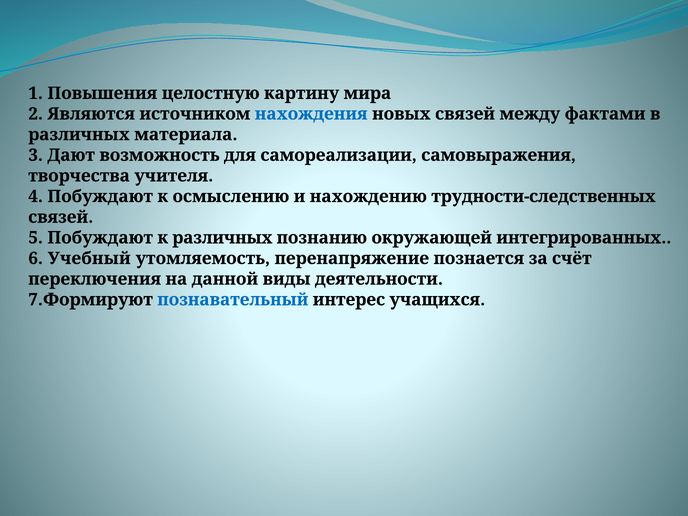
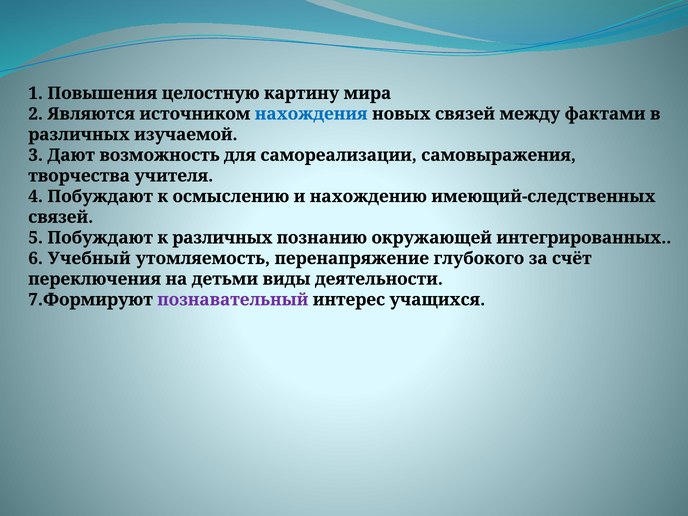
материала: материала -> изучаемой (186, 135)
трудности-следственных: трудности-следственных -> имеющий-следственных (543, 196)
познается: познается -> глубокого (479, 258)
данной: данной -> детьми (225, 279)
познавательный colour: blue -> purple (233, 300)
